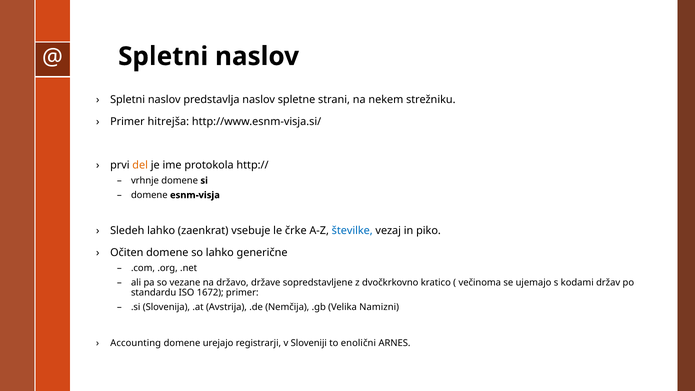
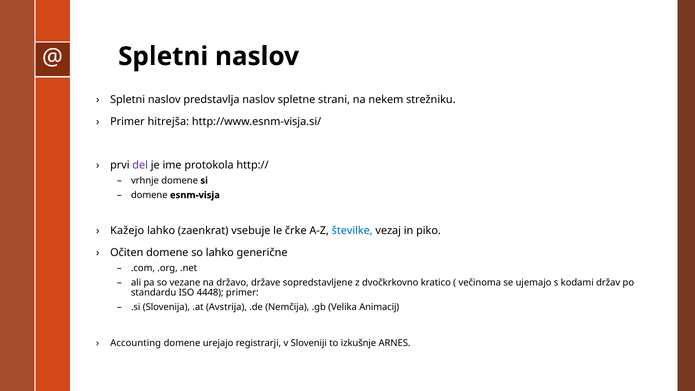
del colour: orange -> purple (140, 165)
Sledeh: Sledeh -> Kažejo (127, 231)
1672: 1672 -> 4448 (210, 293)
Namizni: Namizni -> Animacij (379, 307)
enolični: enolični -> izkušnje (358, 343)
